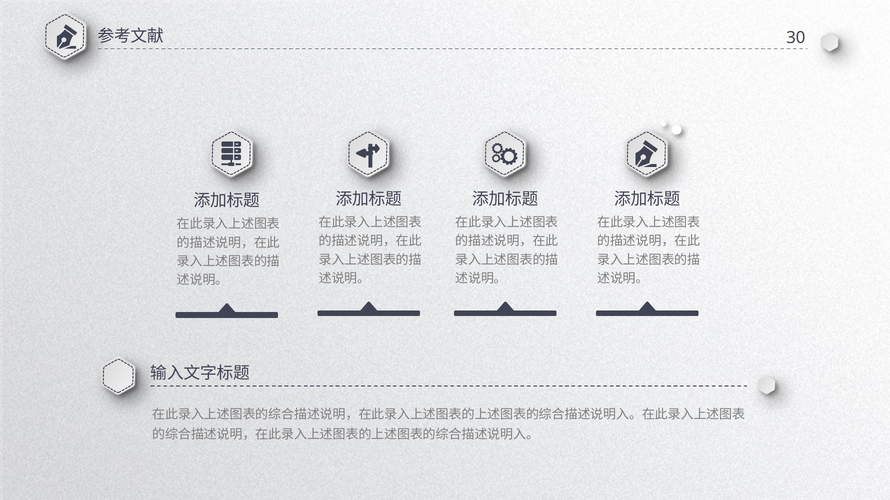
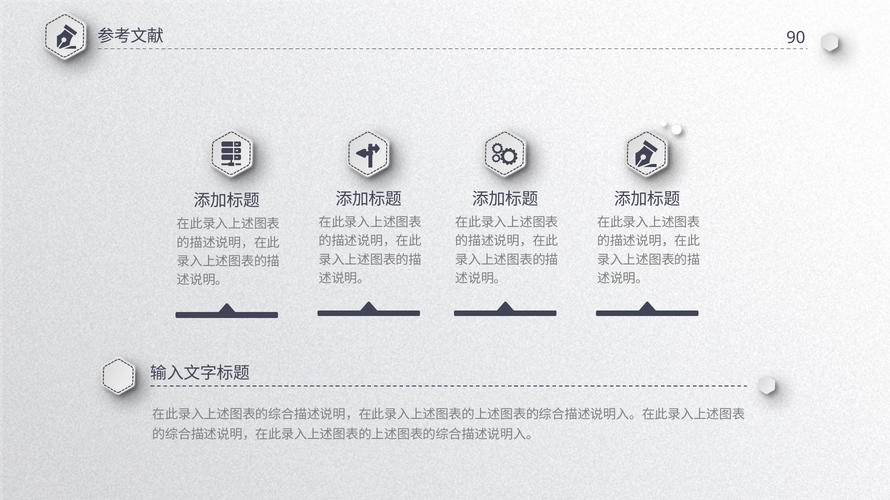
30: 30 -> 90 (796, 38)
